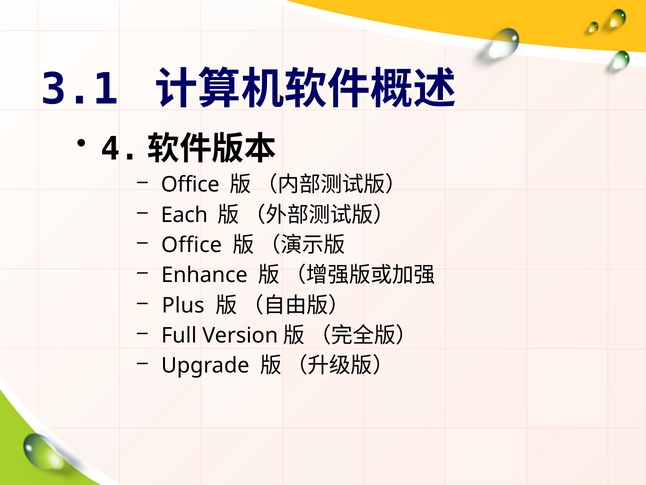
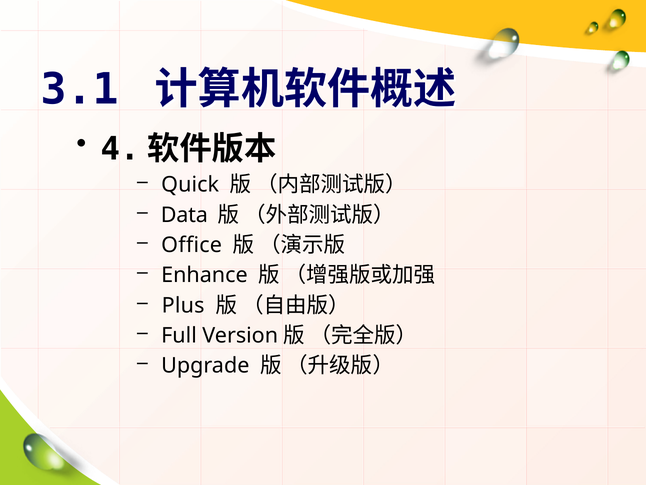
Office: Office -> Quick (190, 185)
Each: Each -> Data (184, 215)
